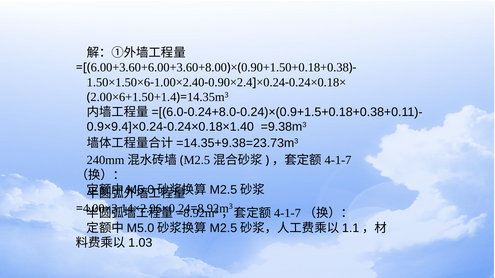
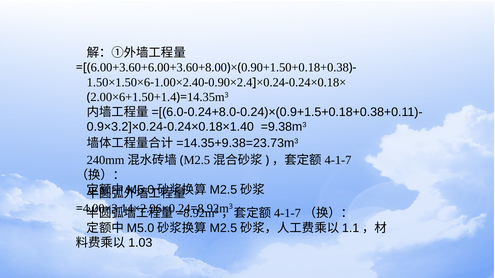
0.9×9.4]×0.24-0.24×0.18×1.40: 0.9×9.4]×0.24-0.24×0.18×1.40 -> 0.9×3.2]×0.24-0.24×0.18×1.40 (170, 127)
